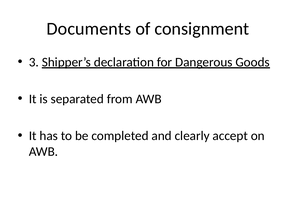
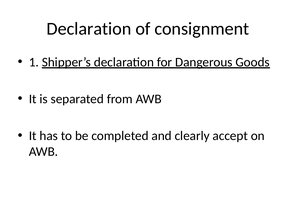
Documents: Documents -> Declaration (89, 29)
3: 3 -> 1 (34, 62)
